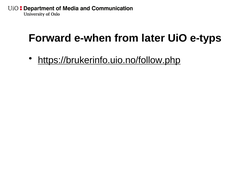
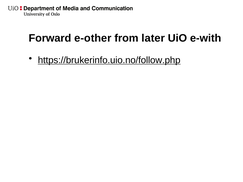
e-when: e-when -> e-other (93, 38)
e-typs: e-typs -> e-with (206, 38)
